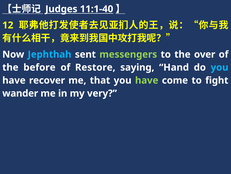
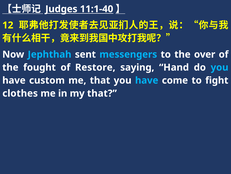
messengers colour: light green -> light blue (128, 54)
before: before -> fought (40, 67)
recover: recover -> custom (47, 80)
have colour: light green -> light blue (147, 80)
wander: wander -> clothes (20, 93)
my very: very -> that (102, 93)
